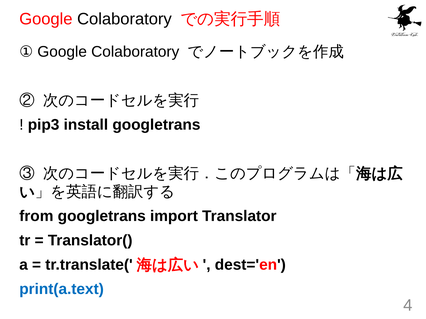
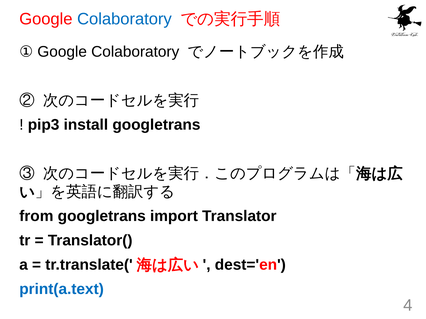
Colaboratory colour: black -> blue (124, 19)
